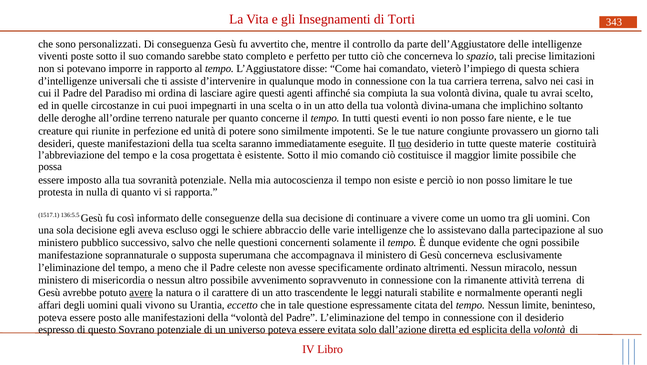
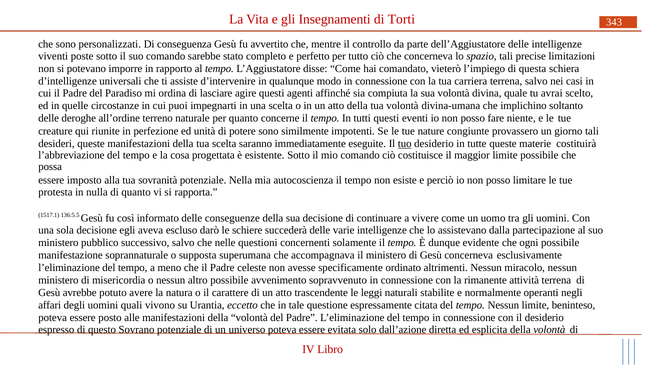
oggi: oggi -> darò (209, 230)
abbraccio: abbraccio -> succederà (286, 230)
avere underline: present -> none (141, 292)
